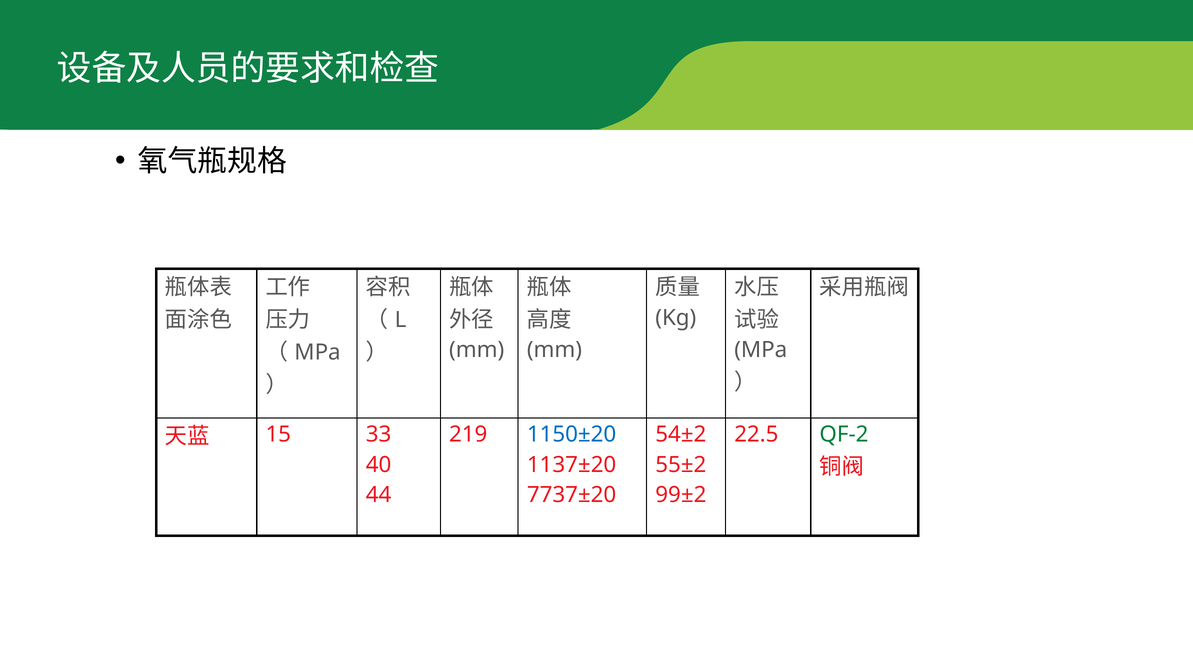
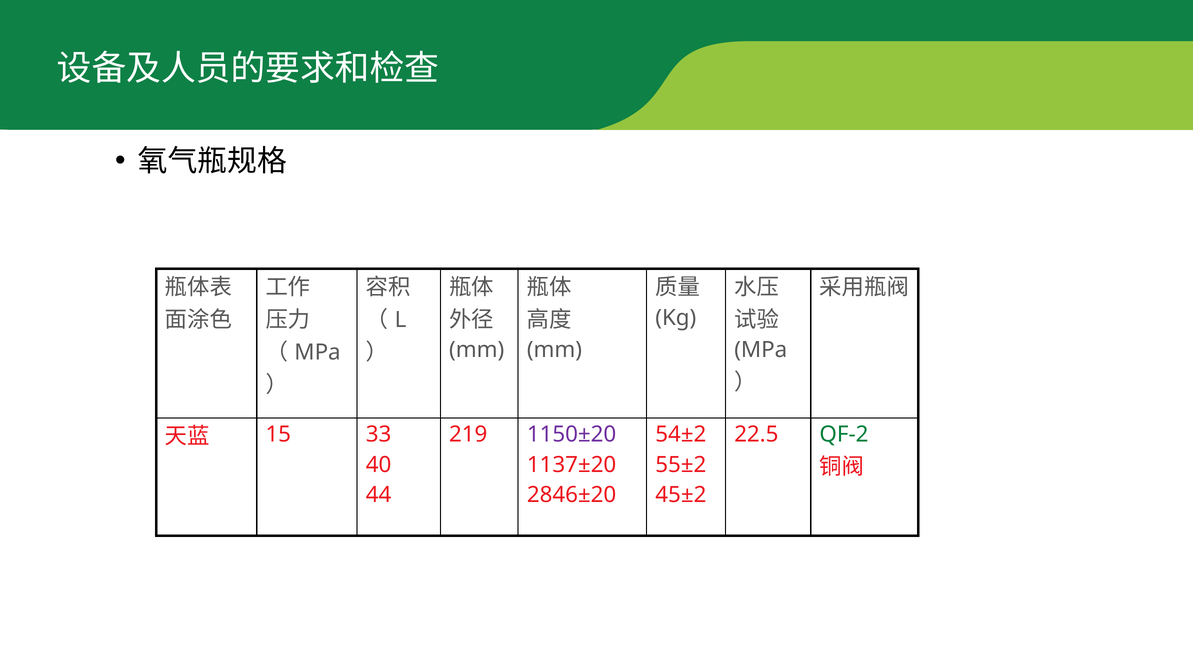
1150±20 colour: blue -> purple (572, 434)
7737±20: 7737±20 -> 2846±20 (572, 495)
99±2: 99±2 -> 45±2 (681, 495)
